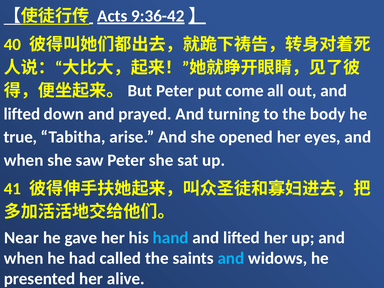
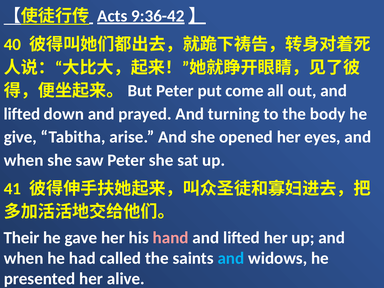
true: true -> give (20, 137)
Near: Near -> Their (22, 238)
hand colour: light blue -> pink (171, 238)
